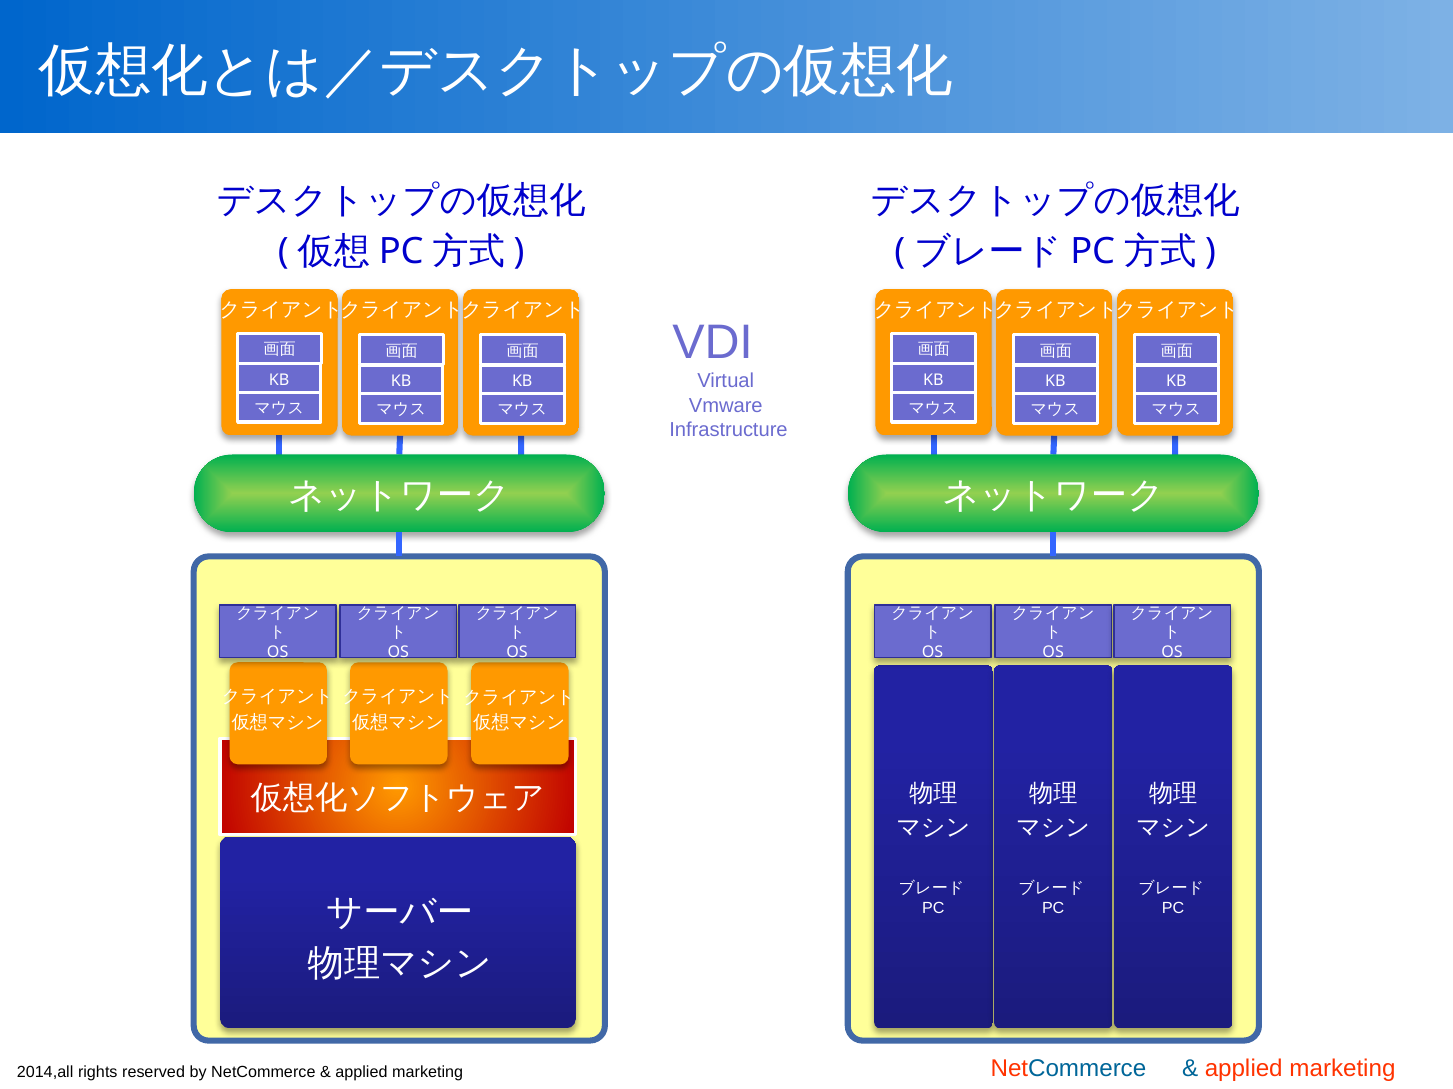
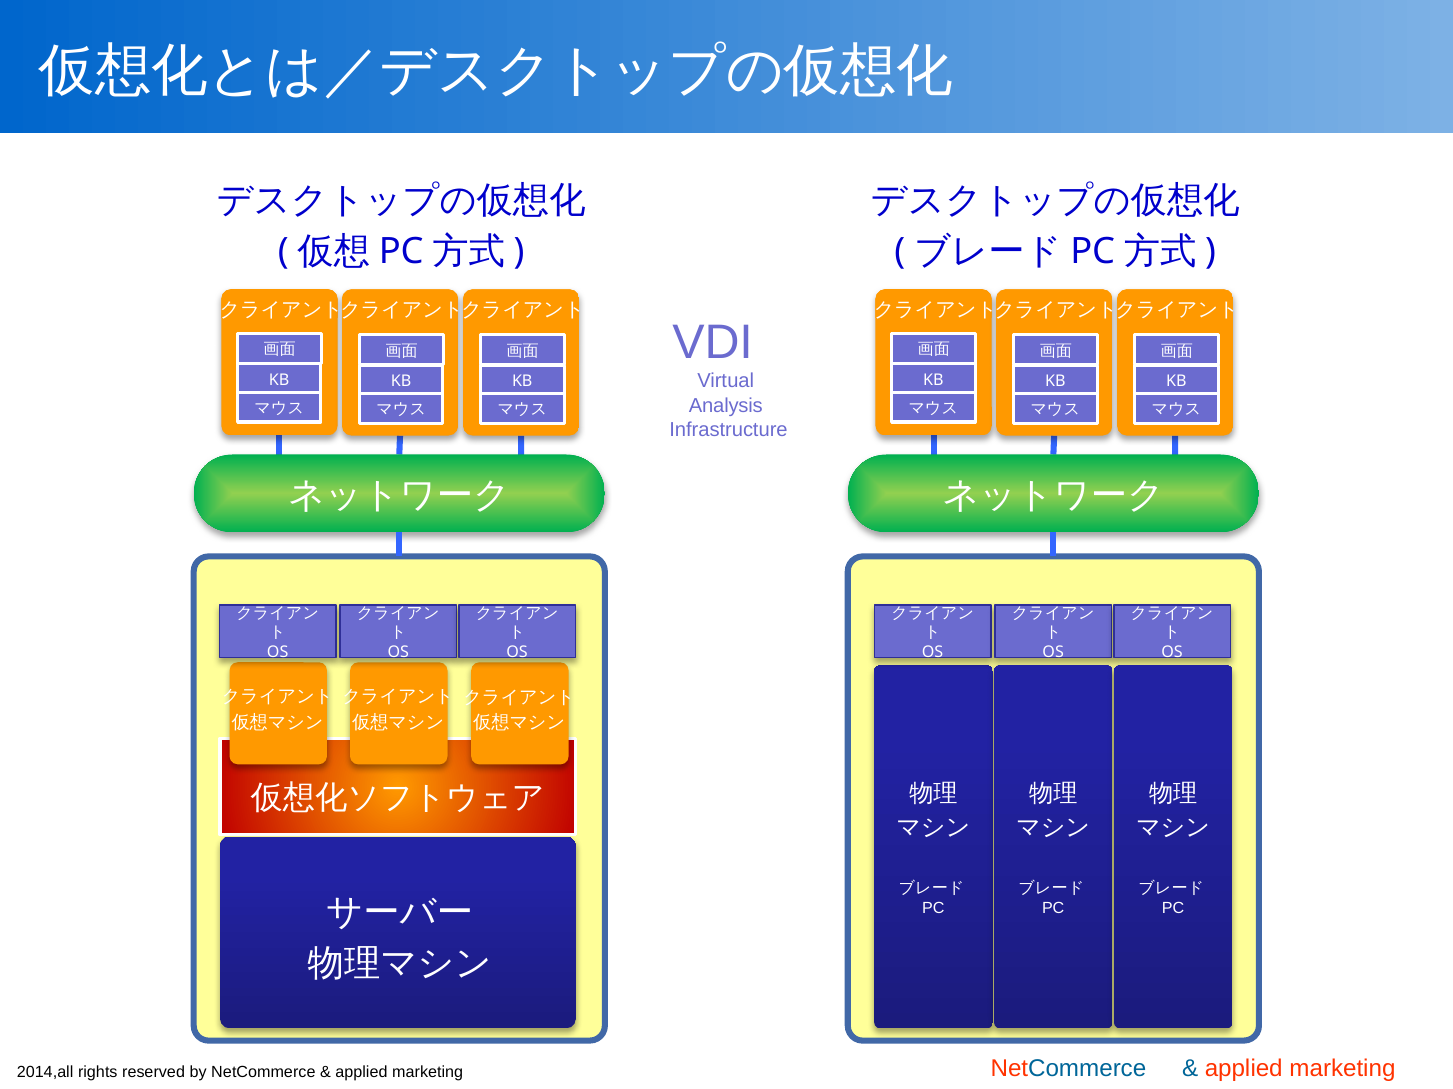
Vmware: Vmware -> Analysis (726, 406)
